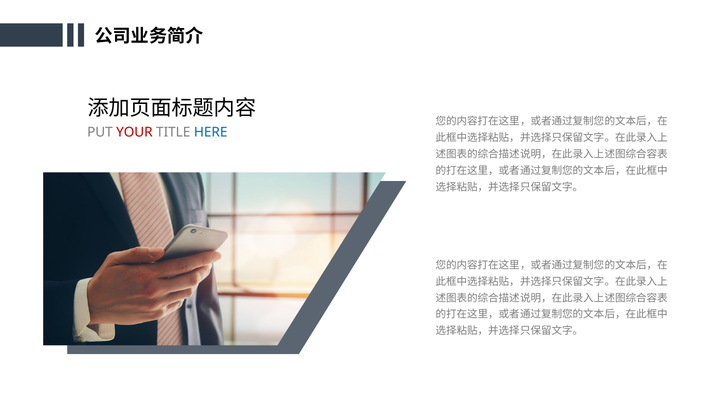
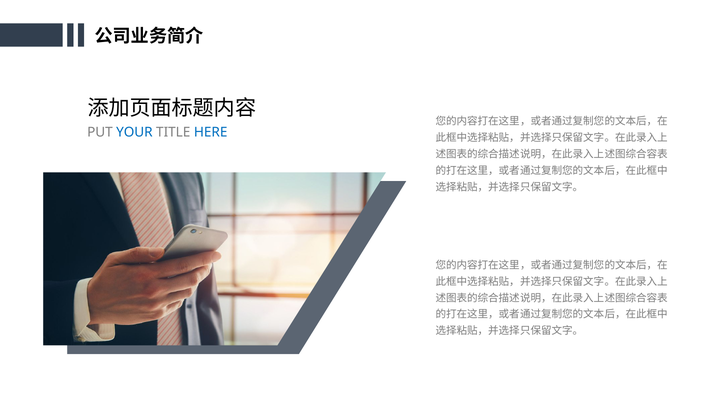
YOUR colour: red -> blue (134, 133)
